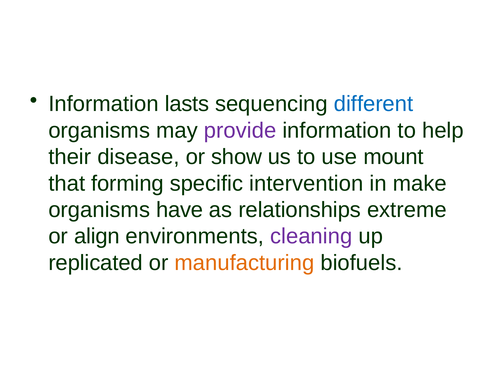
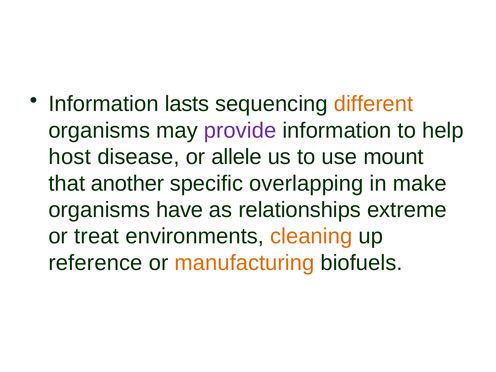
different colour: blue -> orange (374, 104)
their: their -> host (70, 157)
show: show -> allele (237, 157)
forming: forming -> another (127, 183)
intervention: intervention -> overlapping (306, 183)
align: align -> treat (97, 236)
cleaning colour: purple -> orange (311, 236)
replicated: replicated -> reference (95, 263)
